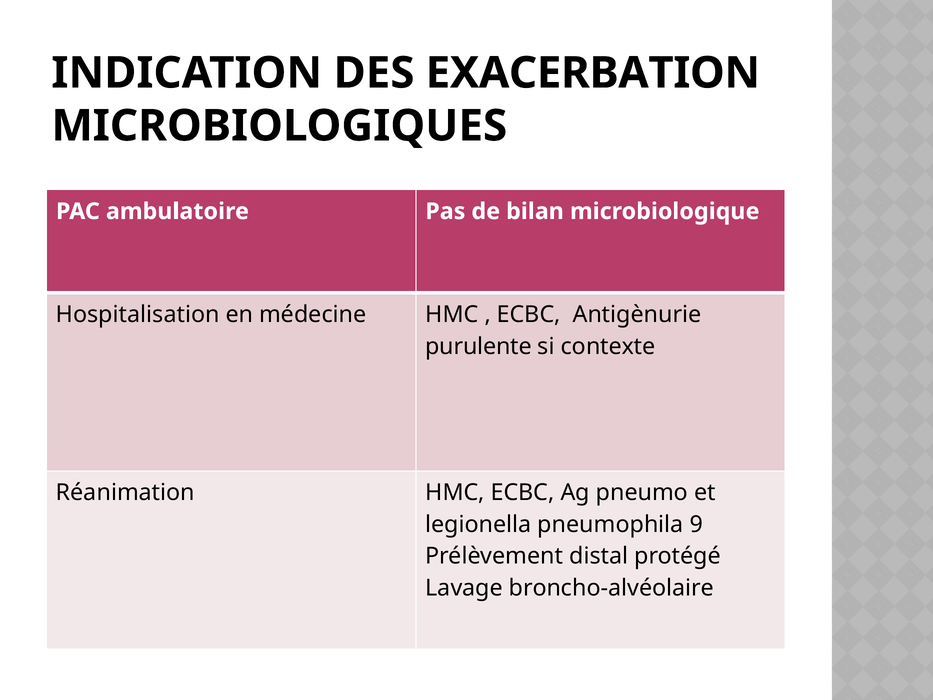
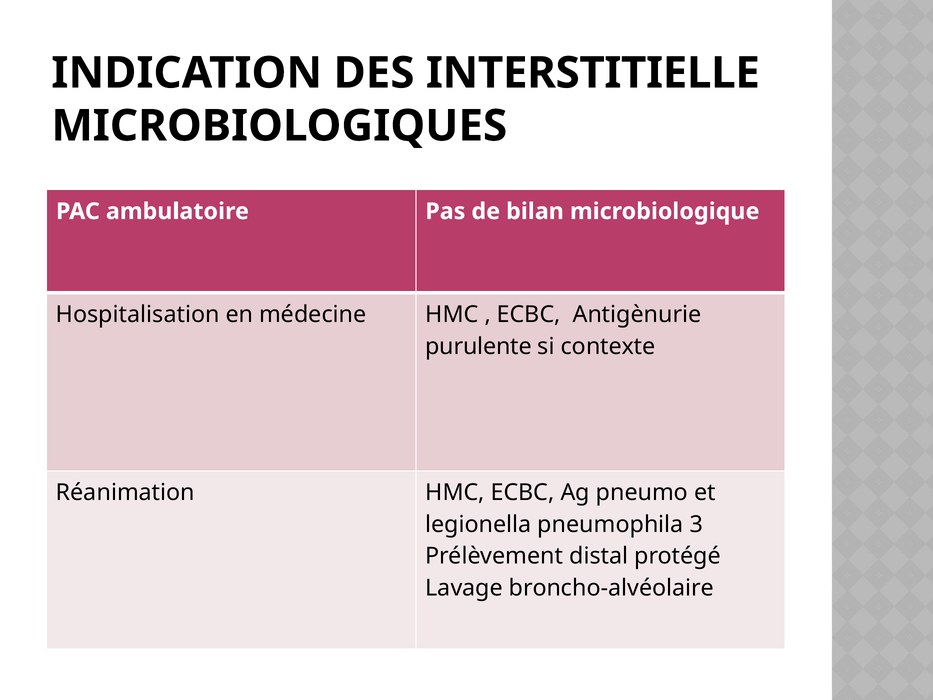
EXACERBATION: EXACERBATION -> INTERSTITIELLE (593, 73)
9: 9 -> 3 (696, 524)
